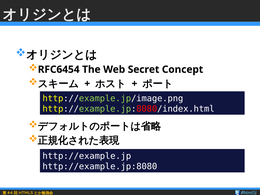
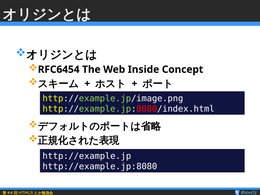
Secret: Secret -> Inside (144, 69)
